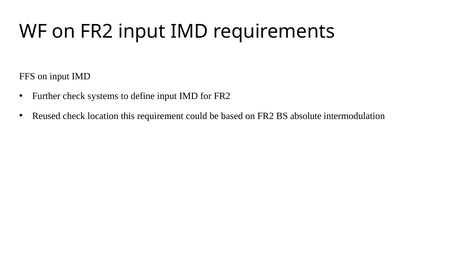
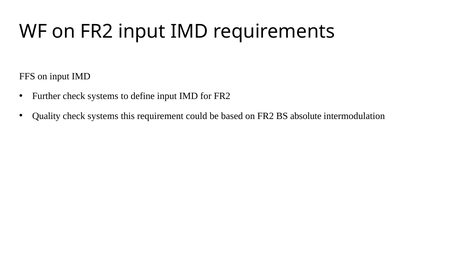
Reused: Reused -> Quality (46, 116)
location: location -> systems (103, 116)
